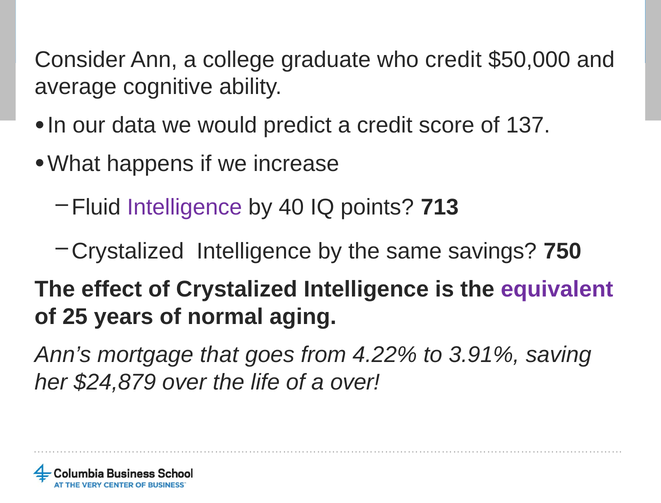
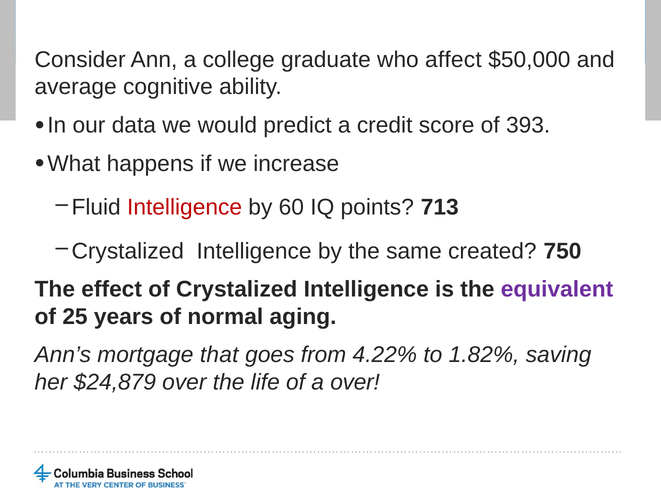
who credit: credit -> affect (453, 60)
137: 137 -> 393 (528, 125)
Intelligence colour: purple -> red (185, 208)
40: 40 -> 60 (291, 208)
savings: savings -> created (492, 251)
3.91%: 3.91% -> 1.82% (484, 355)
